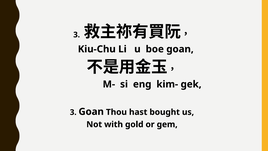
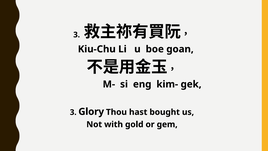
3 Goan: Goan -> Glory (91, 111)
